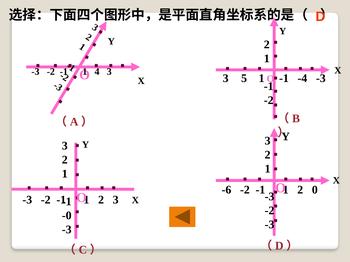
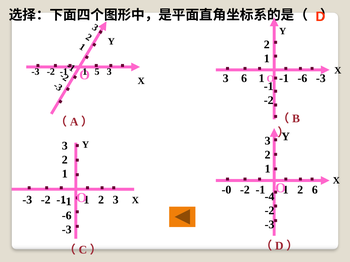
4: 4 -> 5 (97, 72)
3 5: 5 -> 6 (244, 79)
-4: -4 -> -6 (302, 79)
-6: -6 -> -0 (226, 190)
2 0: 0 -> 6 (315, 190)
-3: -3 -> -4 (270, 197)
-0: -0 -> -6 (67, 216)
